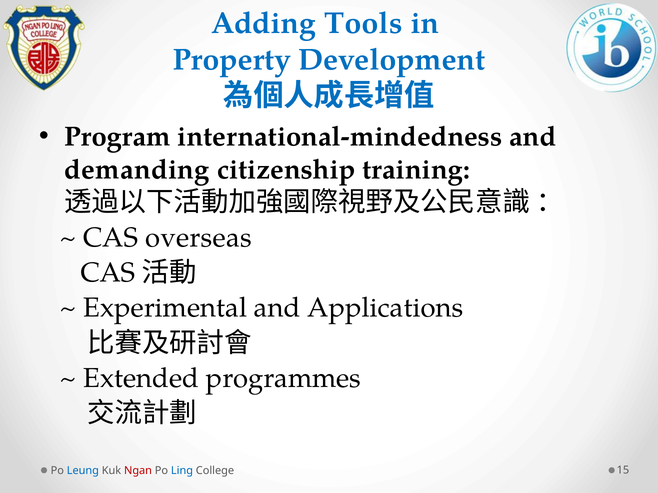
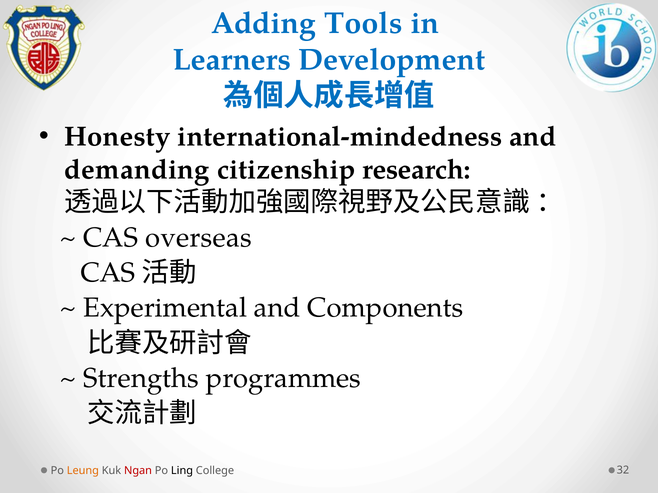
Property: Property -> Learners (232, 60)
Program: Program -> Honesty (117, 137)
training: training -> research (416, 170)
Applications: Applications -> Components (385, 308)
Extended: Extended -> Strengths (141, 379)
Leung colour: blue -> orange (83, 471)
Ling colour: blue -> black (182, 471)
15: 15 -> 32 (623, 470)
